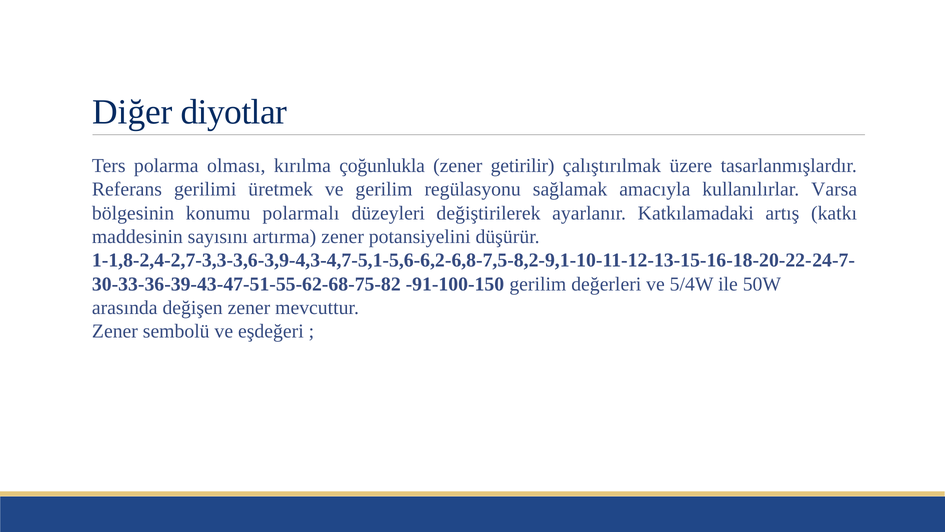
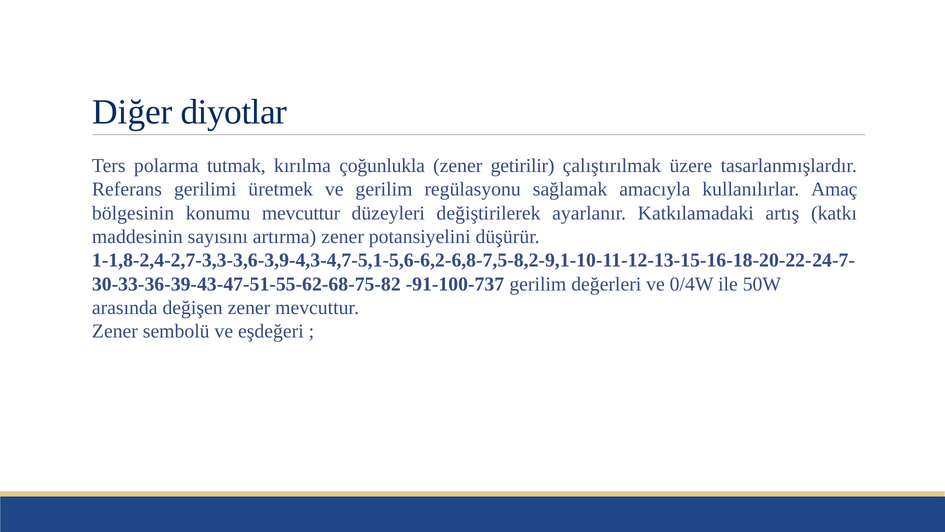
olması: olması -> tutmak (236, 166)
Varsa: Varsa -> Amaç (834, 189)
konumu polarmalı: polarmalı -> mevcuttur (301, 213)
-91-100-150: -91-100-150 -> -91-100-737 (455, 284)
5/4W: 5/4W -> 0/4W (692, 284)
